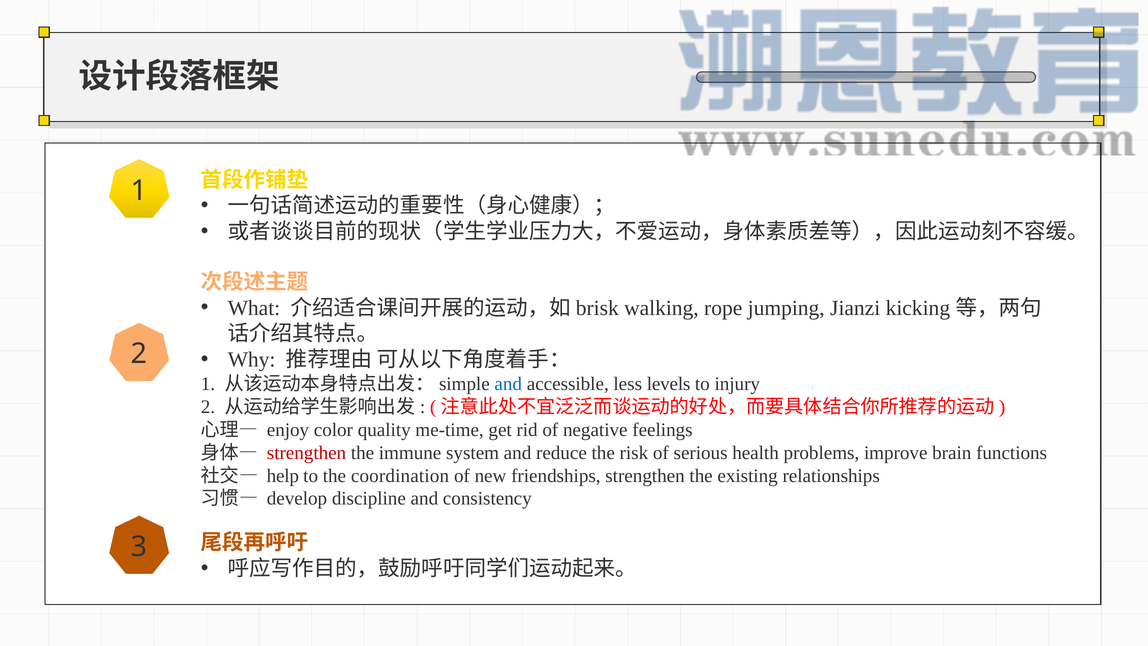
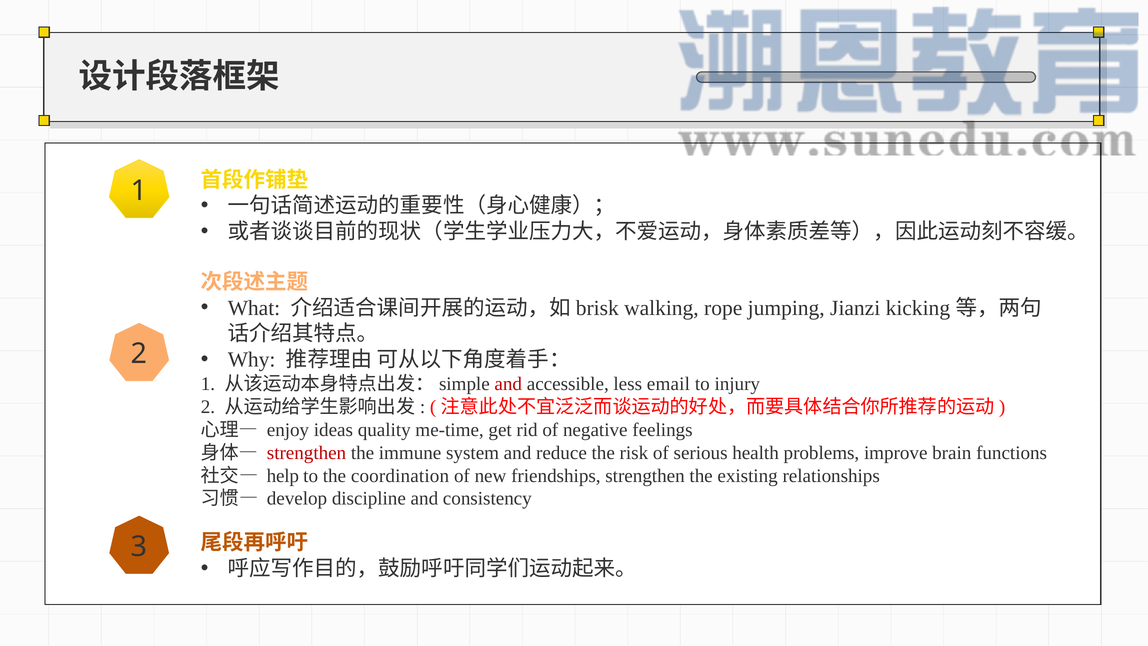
and colour: blue -> red (508, 384)
levels: levels -> email (668, 384)
color: color -> ideas (333, 430)
